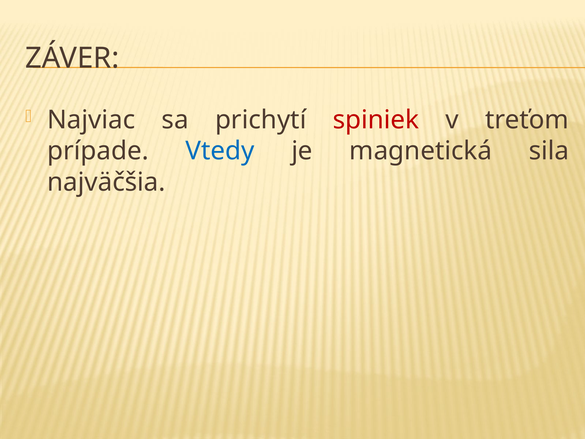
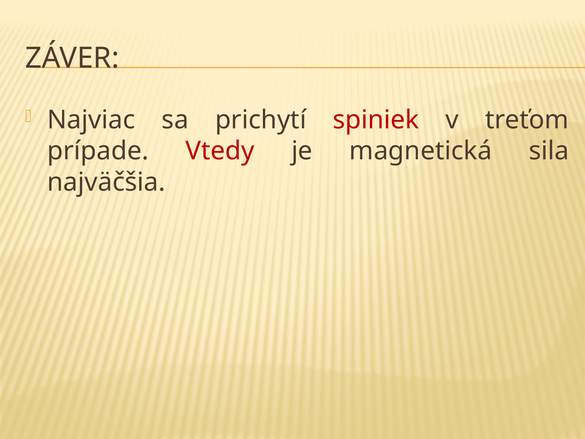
Vtedy colour: blue -> red (220, 151)
